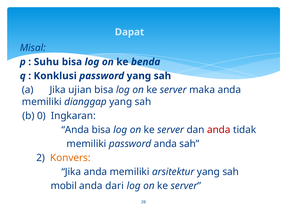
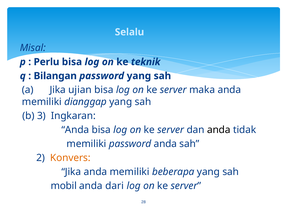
Dapat: Dapat -> Selalu (129, 32)
Suhu: Suhu -> Perlu (47, 62)
benda: benda -> teknik (146, 62)
Konklusi: Konklusi -> Bilangan (55, 76)
0: 0 -> 3 (41, 116)
anda colour: red -> black (219, 130)
arsitektur: arsitektur -> beberapa (173, 172)
